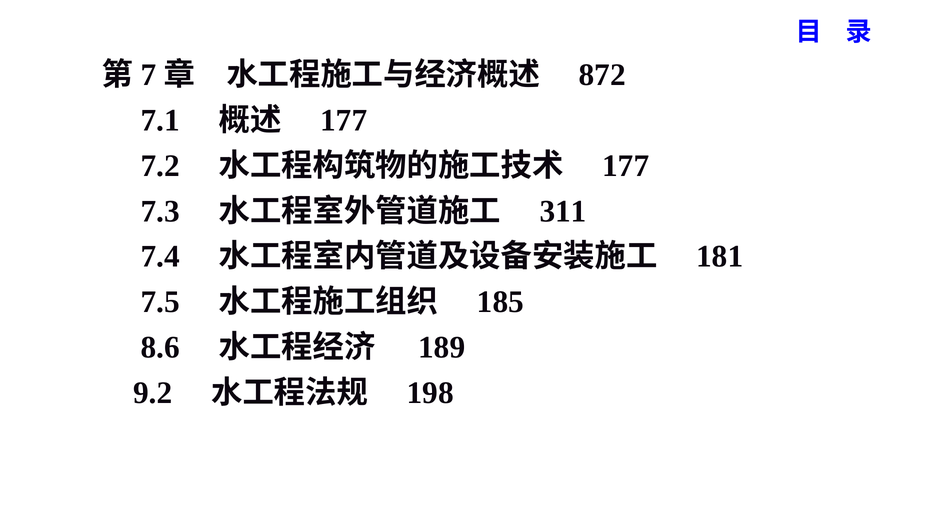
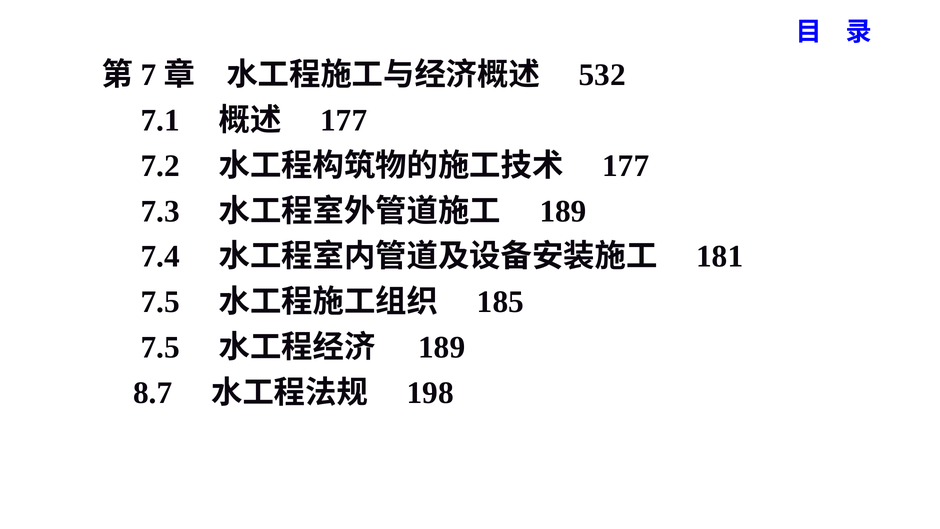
872: 872 -> 532 (602, 75)
311: 311 -> 189 (563, 211)
8.6: 8.6 -> 7.5 (160, 347)
9.2: 9.2 -> 8.7 (153, 393)
